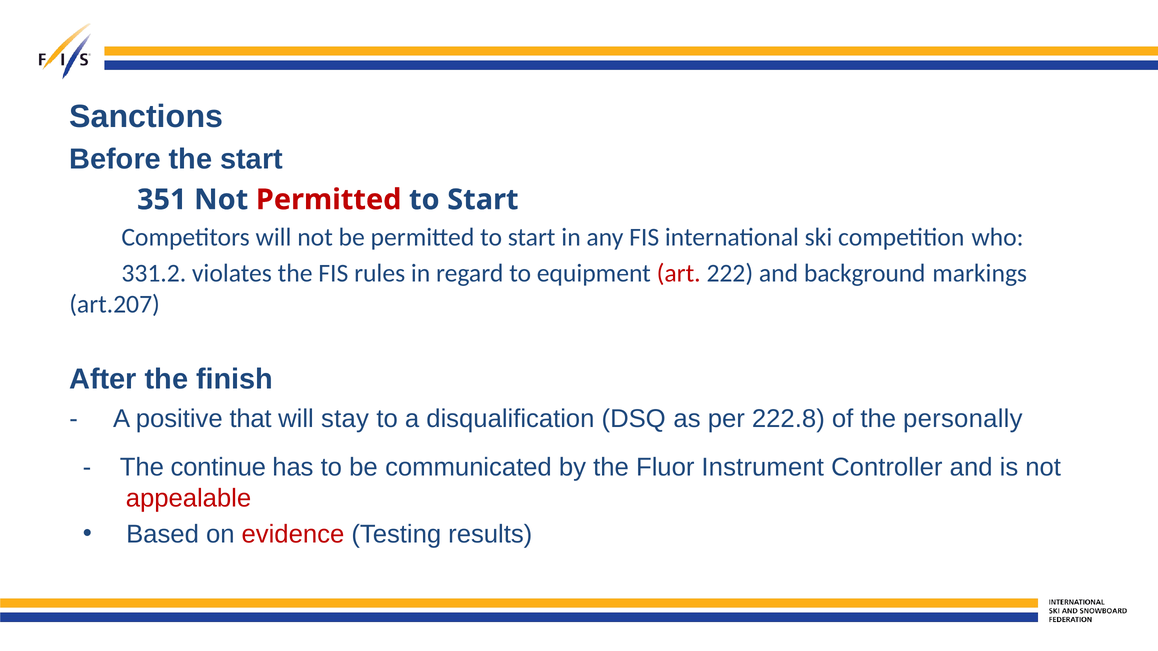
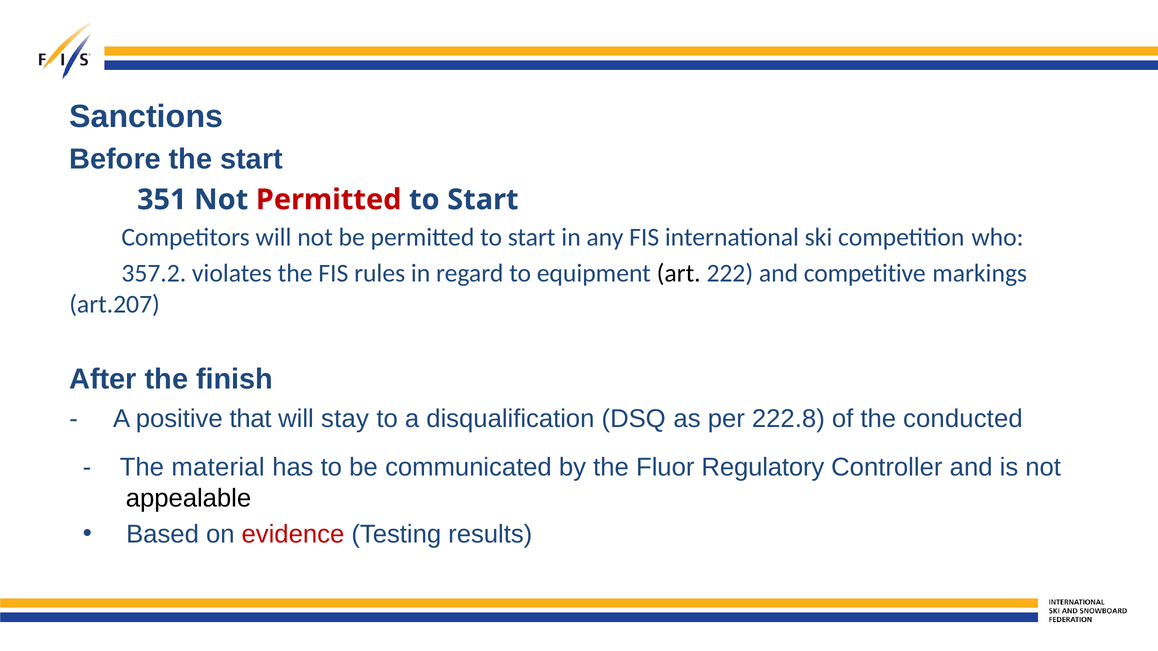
331.2: 331.2 -> 357.2 (154, 274)
art colour: red -> black (679, 274)
background: background -> competitive (865, 274)
personally: personally -> conducted (963, 419)
continue: continue -> material (218, 468)
Instrument: Instrument -> Regulatory (763, 468)
appealable colour: red -> black (188, 499)
